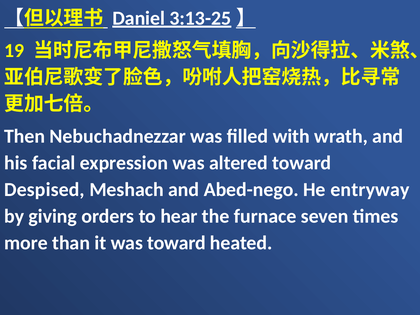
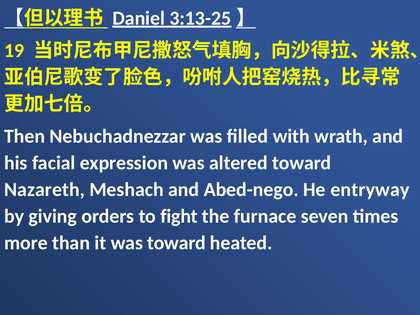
Despised: Despised -> Nazareth (45, 190)
hear: hear -> fight (179, 216)
